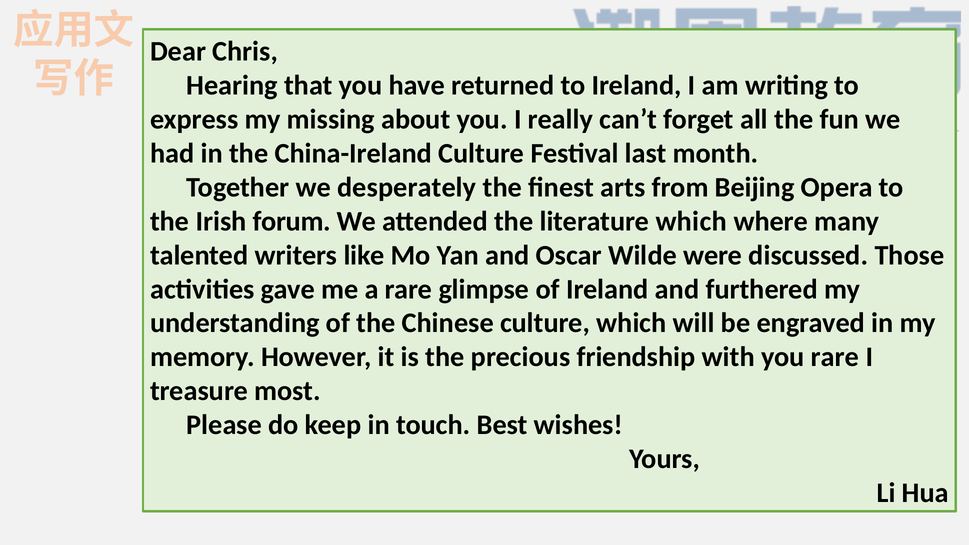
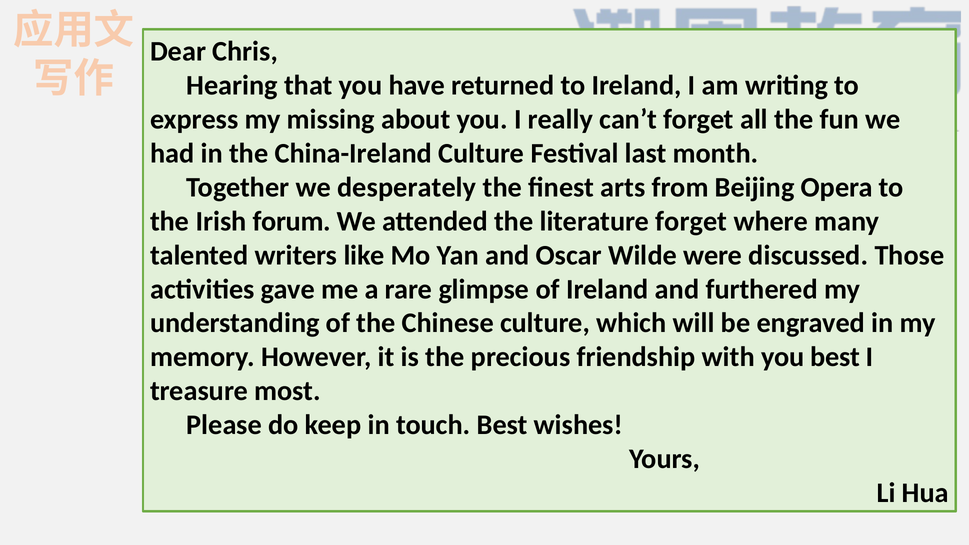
literature which: which -> forget (691, 221)
you rare: rare -> best (835, 357)
